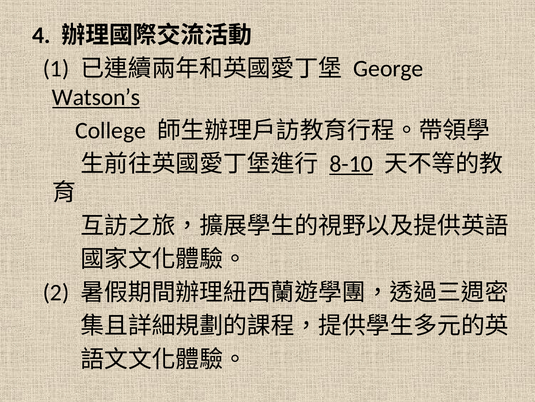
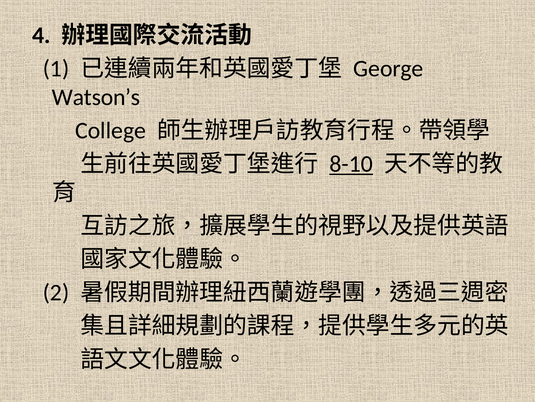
Watson’s underline: present -> none (96, 97)
